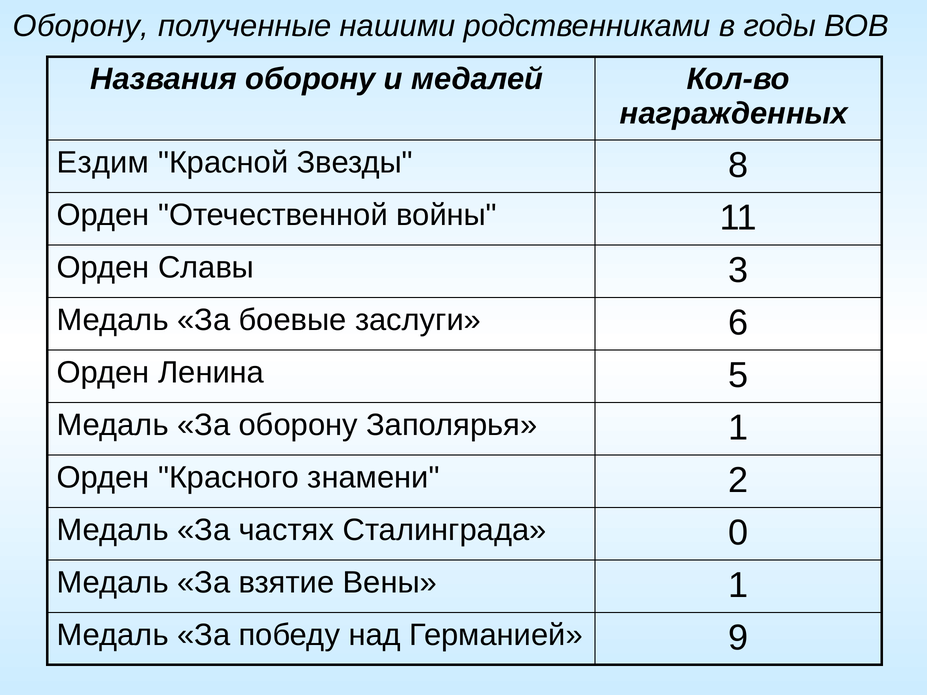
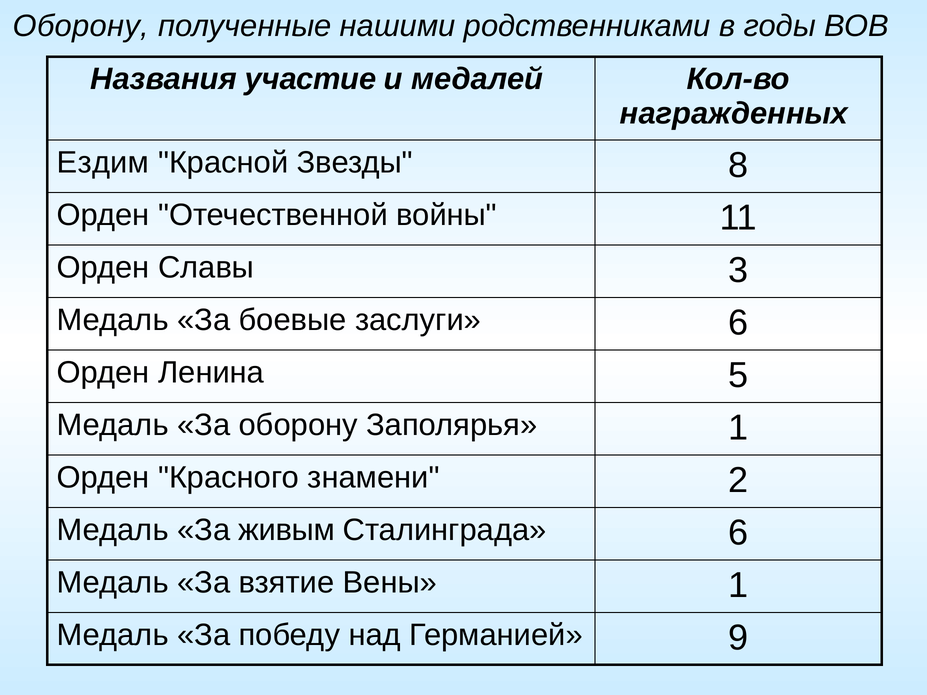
Названия оборону: оборону -> участие (311, 79)
частях: частях -> живым (287, 530)
Сталинграда 0: 0 -> 6 (738, 533)
